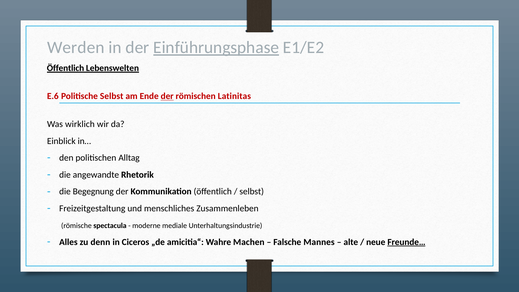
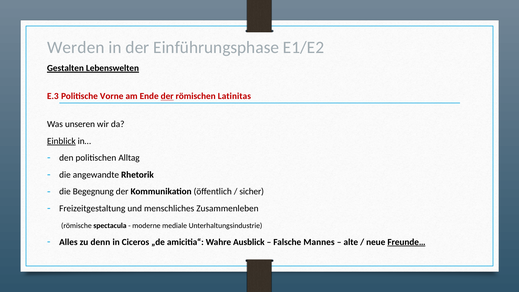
Einführungsphase underline: present -> none (216, 48)
Öffentlich: Öffentlich -> Gestalten (65, 68)
E.6: E.6 -> E.3 (53, 96)
Politische Selbst: Selbst -> Vorne (112, 96)
wirklich: wirklich -> unseren (80, 124)
Einblick underline: none -> present (61, 141)
selbst: selbst -> sicher (252, 192)
Machen: Machen -> Ausblick (249, 242)
